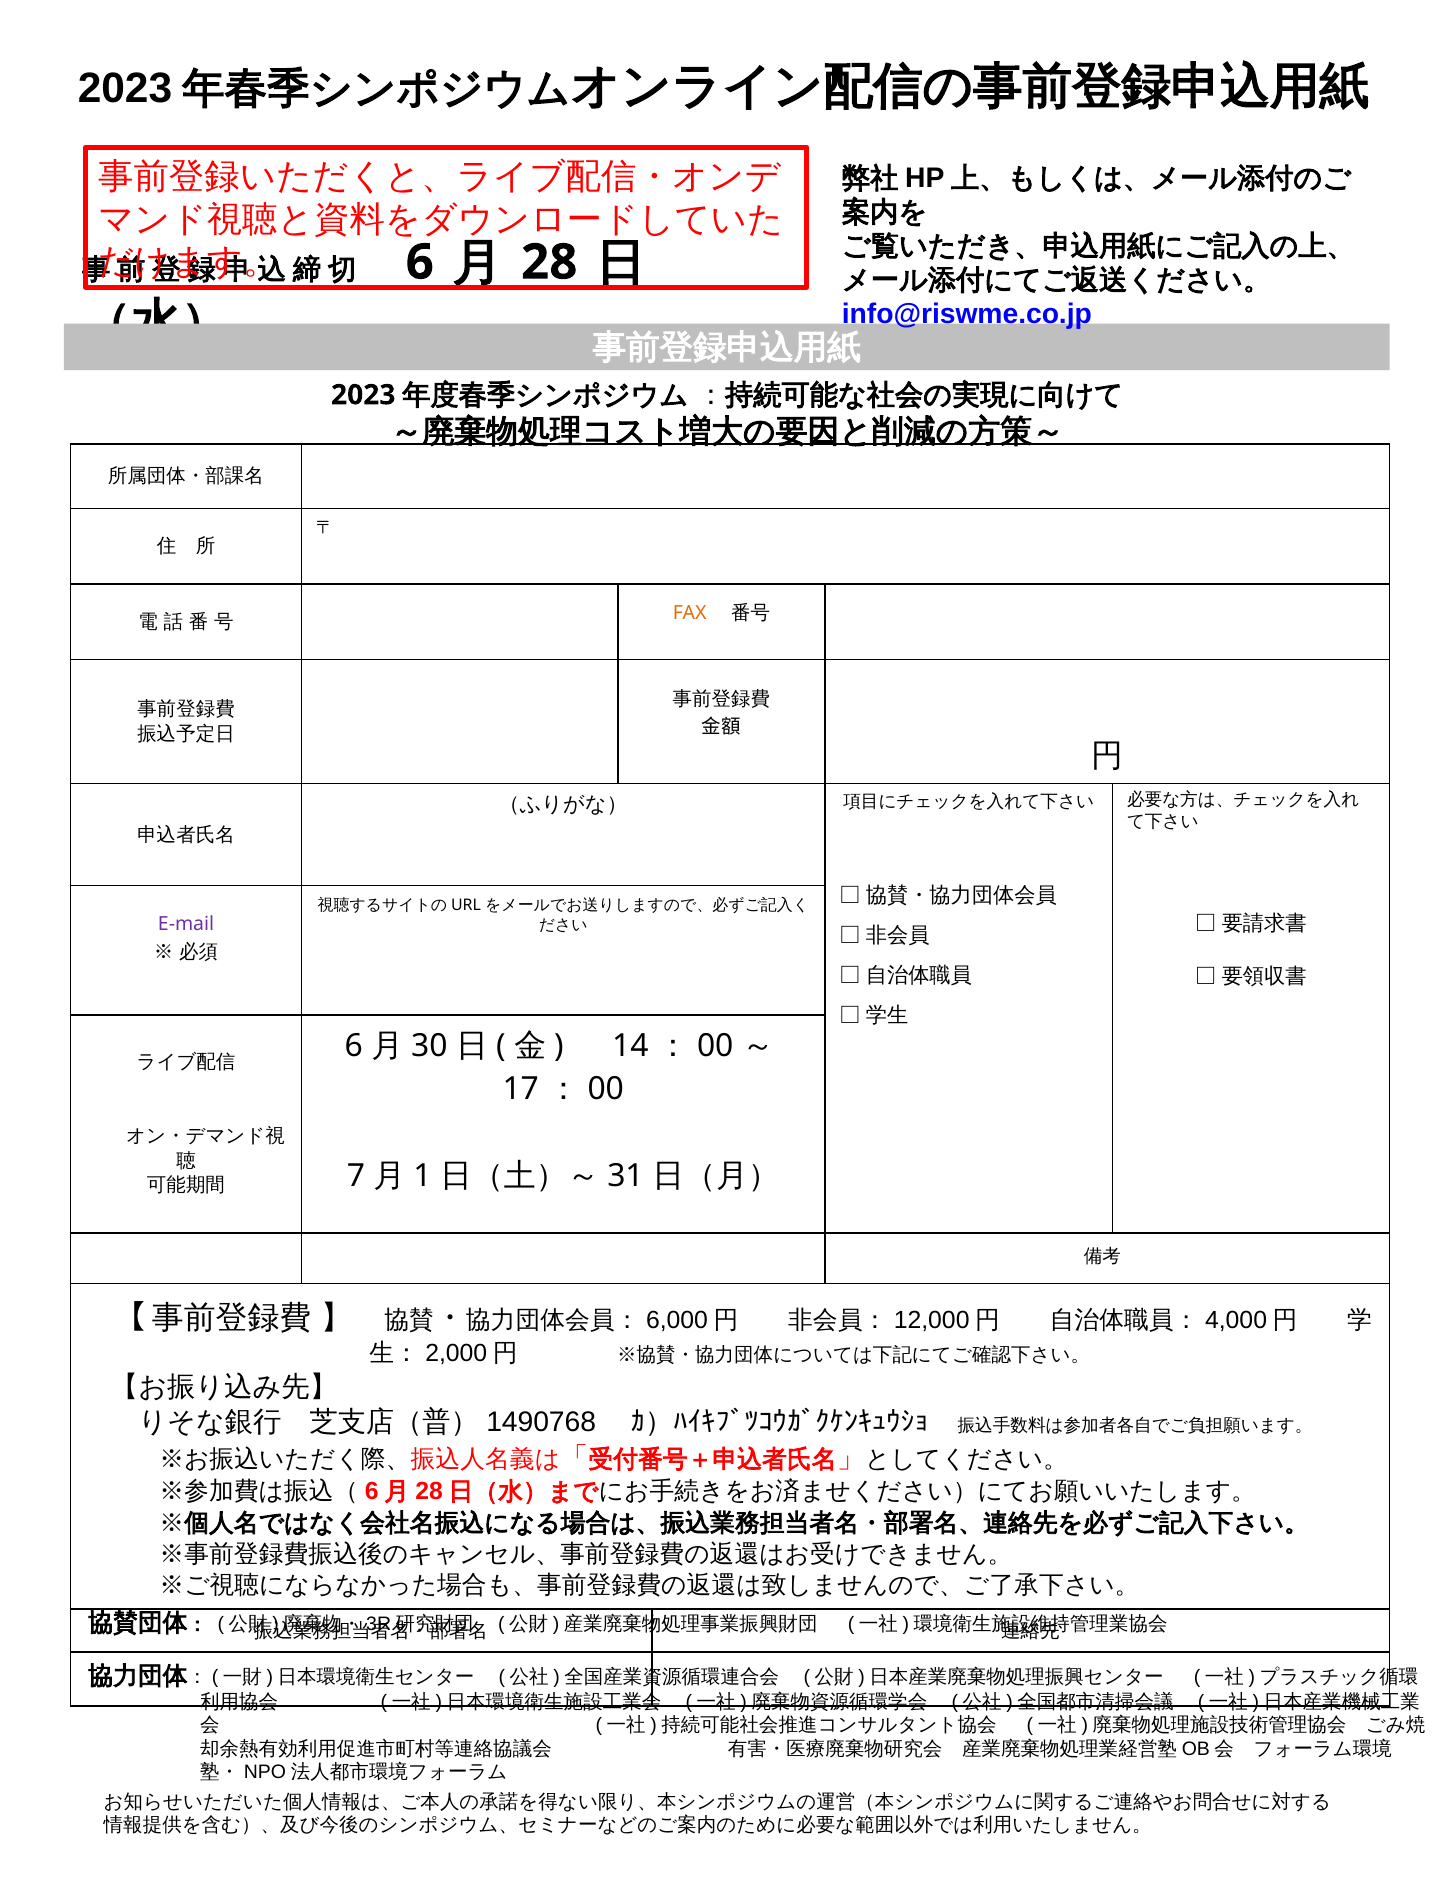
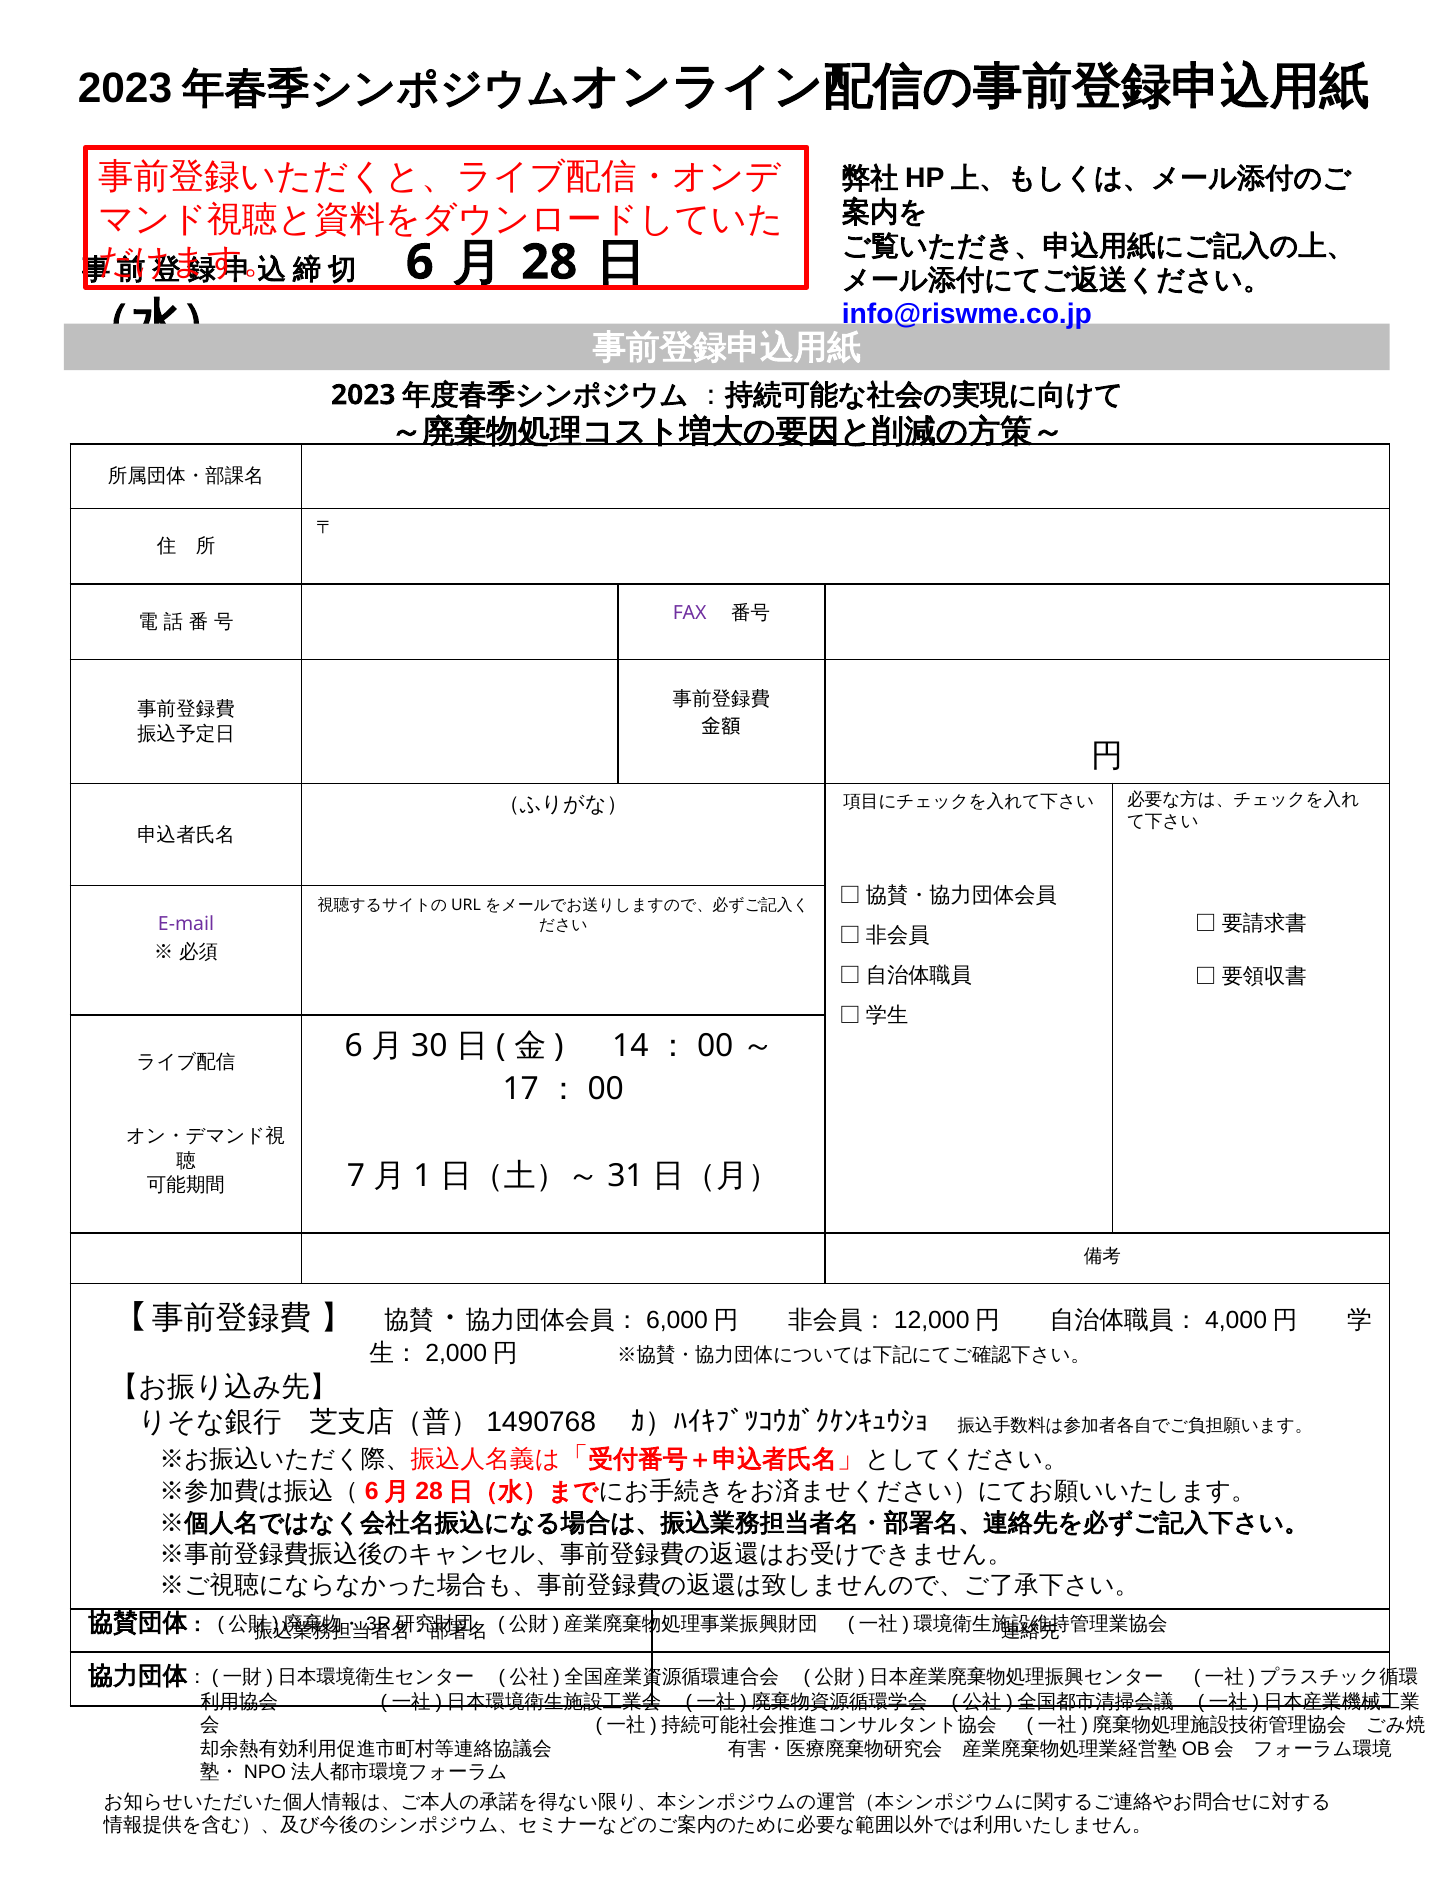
FAX colour: orange -> purple (690, 613)
